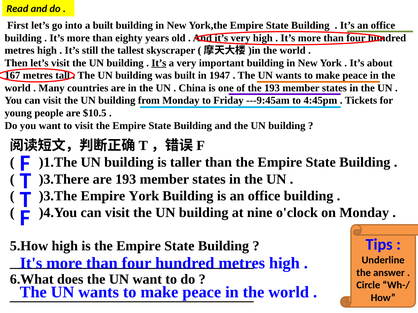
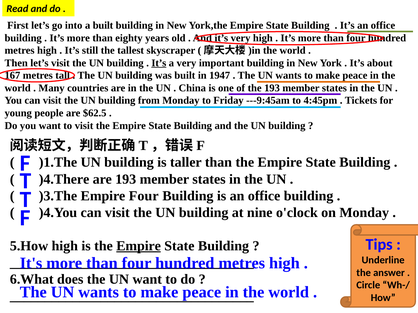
$10.5: $10.5 -> $62.5 (95, 113)
)3.There: )3.There -> )4.There (64, 179)
Empire York: York -> Four (144, 196)
Empire underline: none -> present (139, 246)
